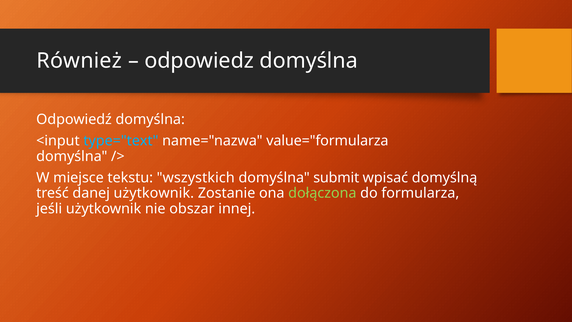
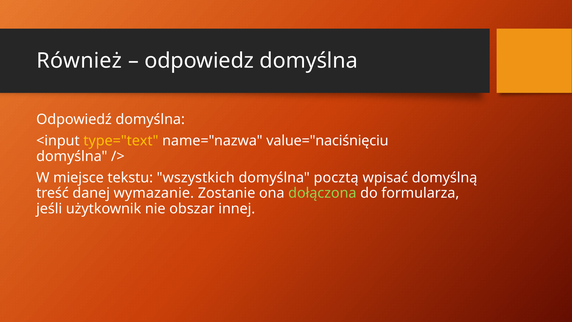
type="text colour: light blue -> yellow (121, 141)
value="formularza: value="formularza -> value="naciśnięciu (327, 141)
submit: submit -> pocztą (336, 178)
danej użytkownik: użytkownik -> wymazanie (154, 193)
